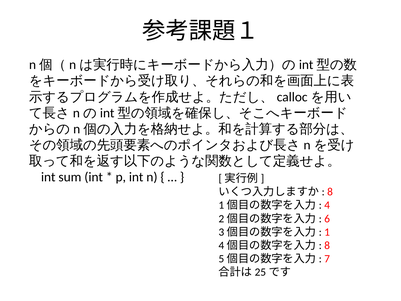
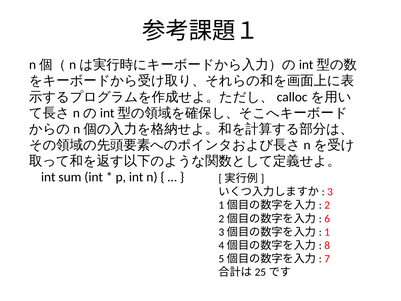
8: 8 -> 3 (330, 192)
4: 4 -> 2 (327, 205)
